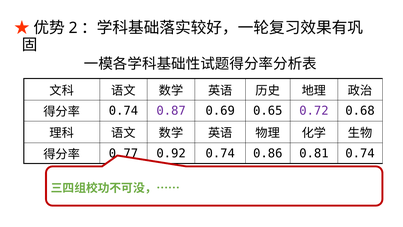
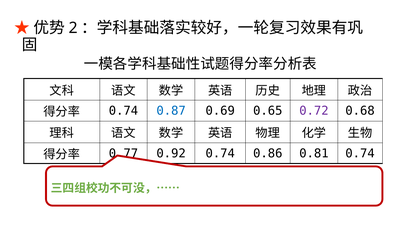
0.87 colour: purple -> blue (171, 111)
